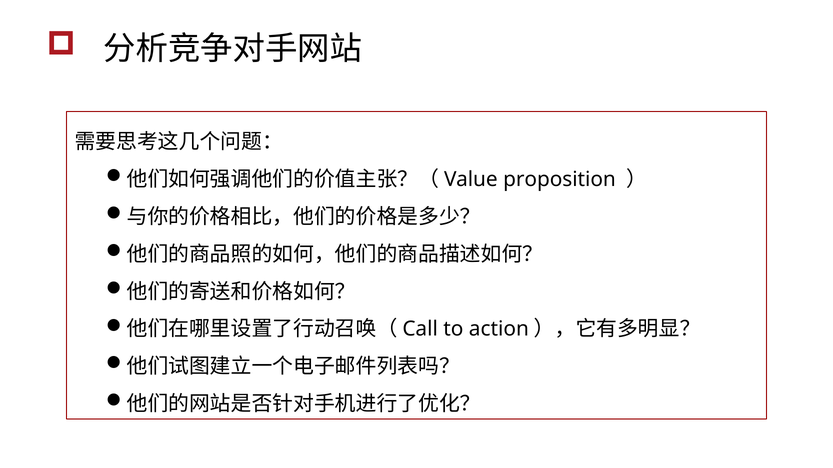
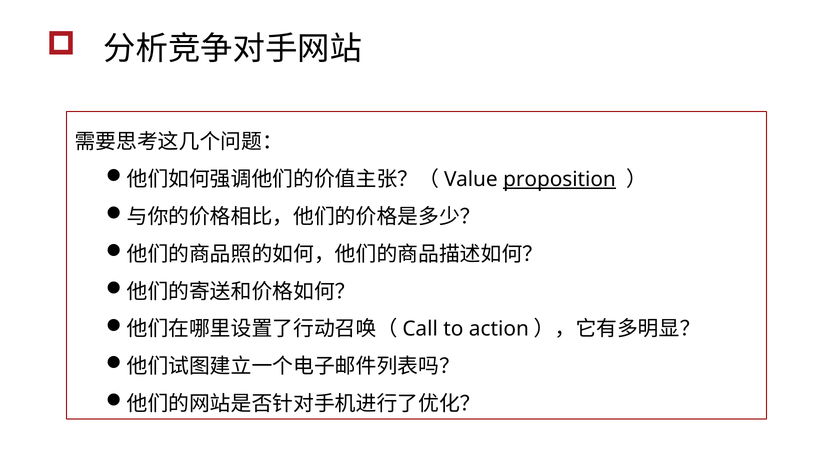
proposition underline: none -> present (559, 180)
